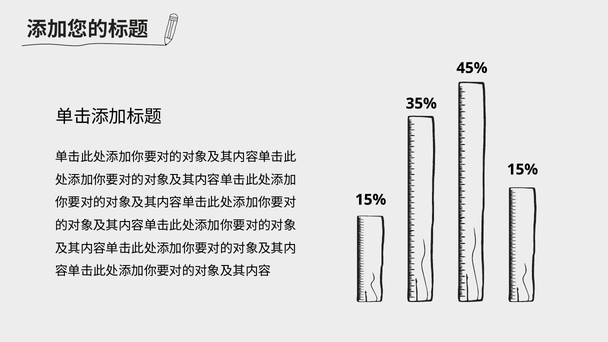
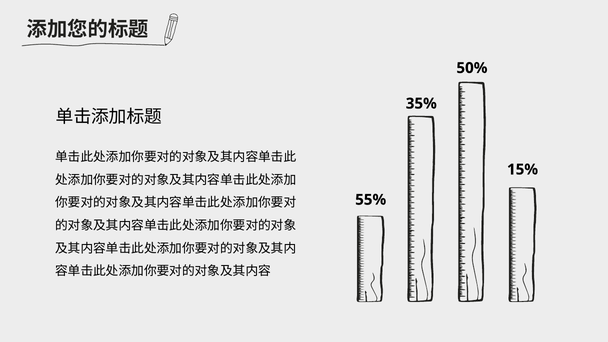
45%: 45% -> 50% (472, 68)
15%: 15% -> 55% (371, 200)
